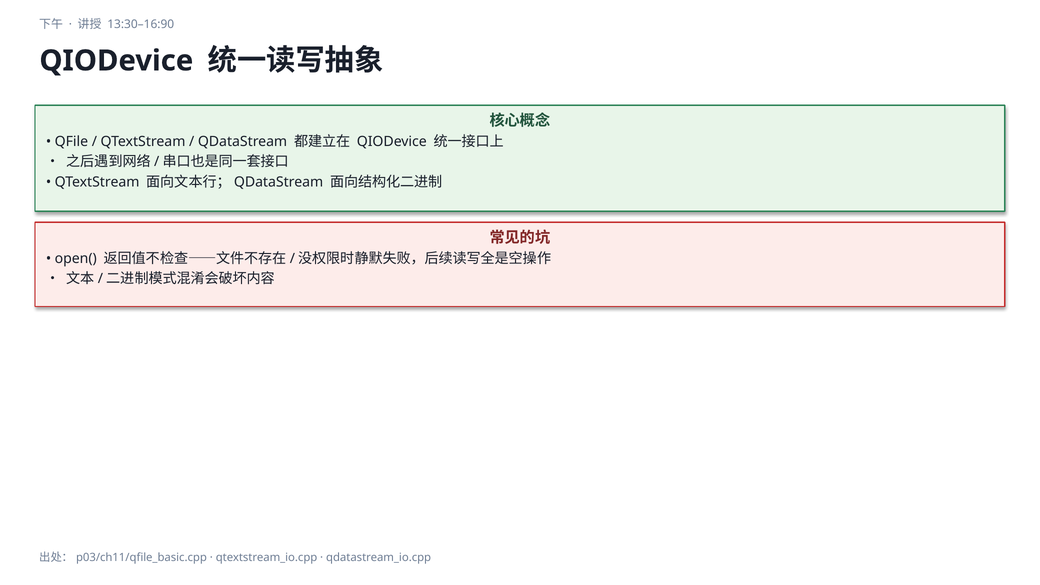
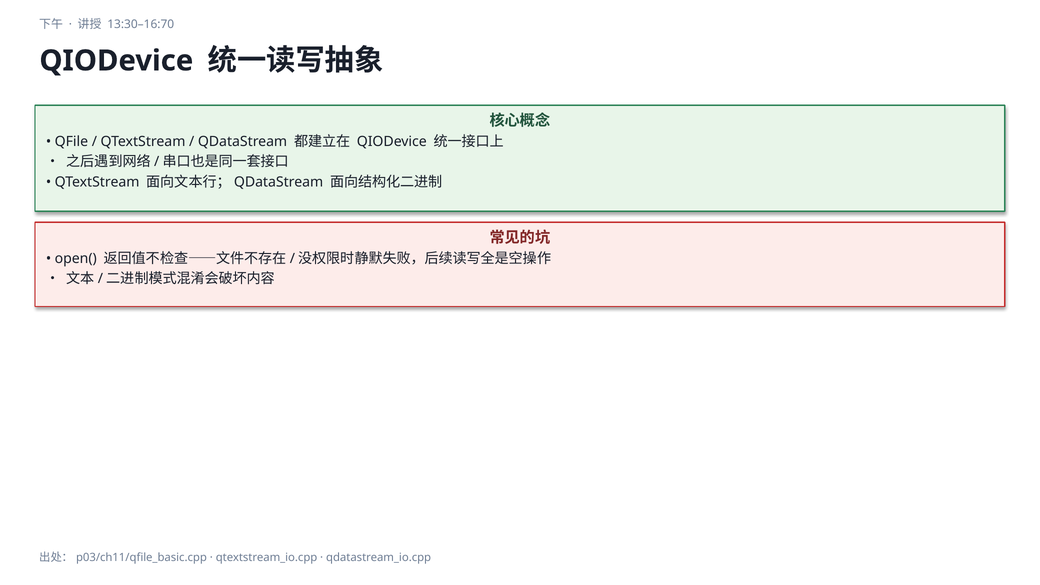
13:30–16:90: 13:30–16:90 -> 13:30–16:70 (141, 24)
